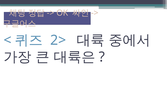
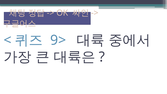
2>: 2> -> 9> (58, 40)
